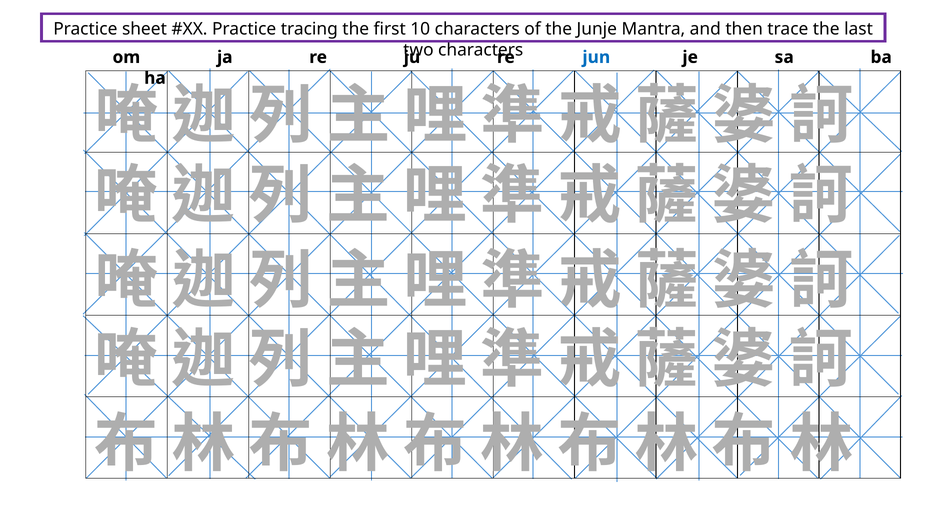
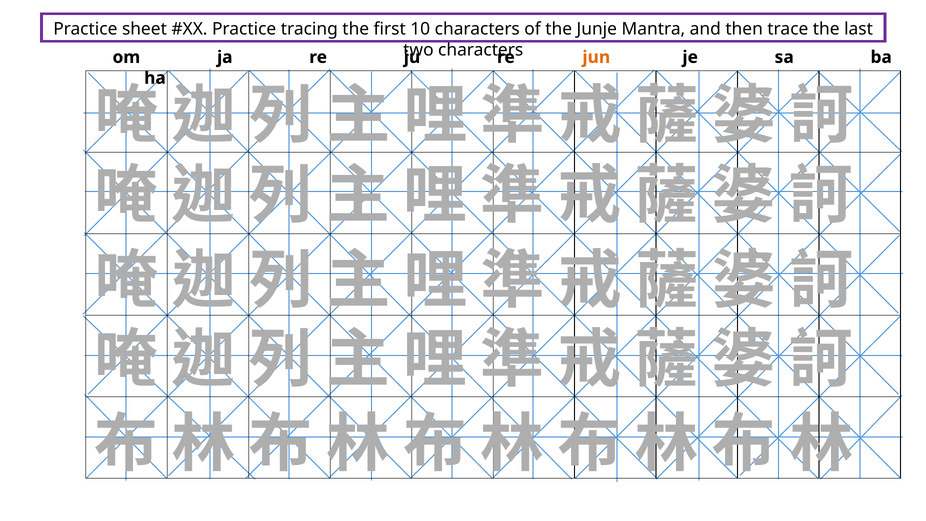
jun colour: blue -> orange (596, 57)
